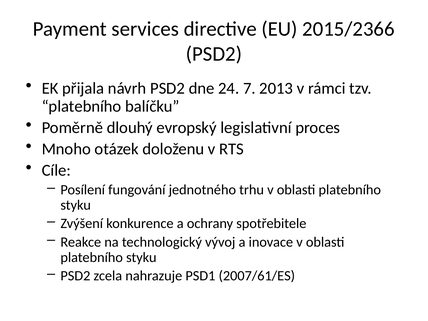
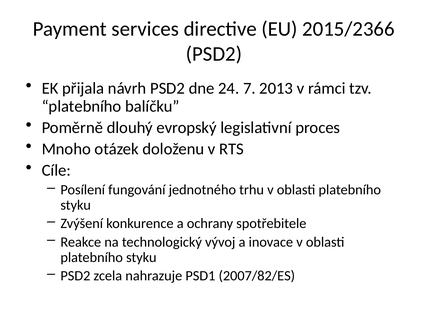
2007/61/ES: 2007/61/ES -> 2007/82/ES (257, 276)
